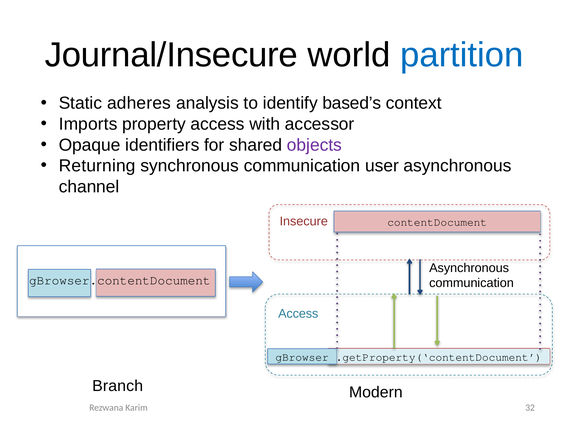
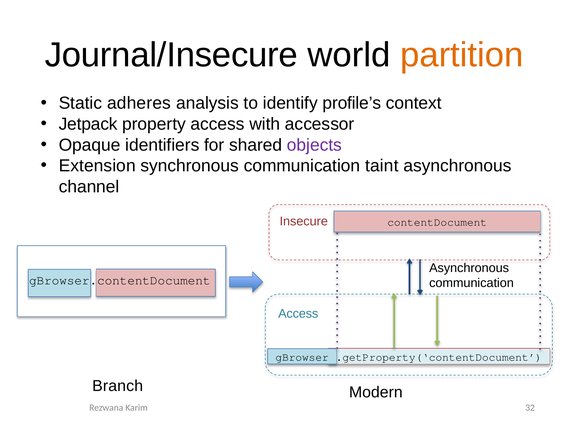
partition colour: blue -> orange (462, 55)
based’s: based’s -> profile’s (352, 103)
Imports: Imports -> Jetpack (88, 124)
Returning: Returning -> Extension (97, 166)
user: user -> taint (382, 166)
